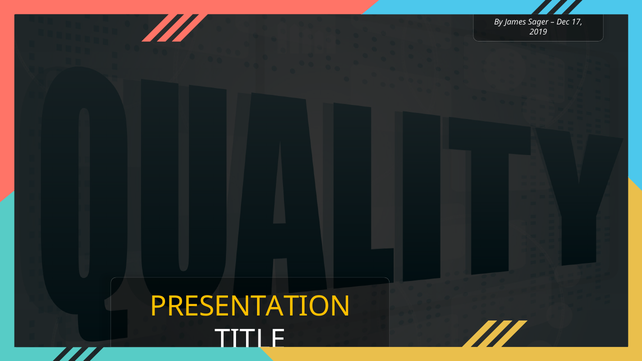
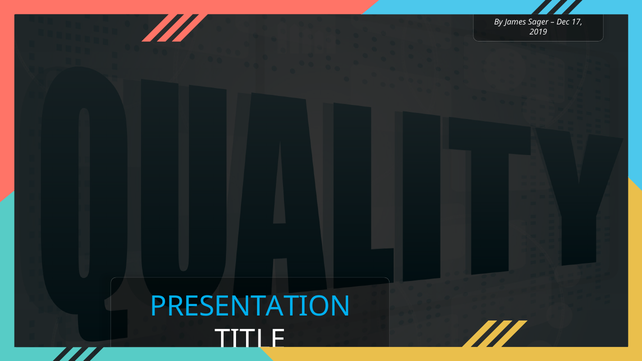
PRESENTATION colour: yellow -> light blue (251, 306)
